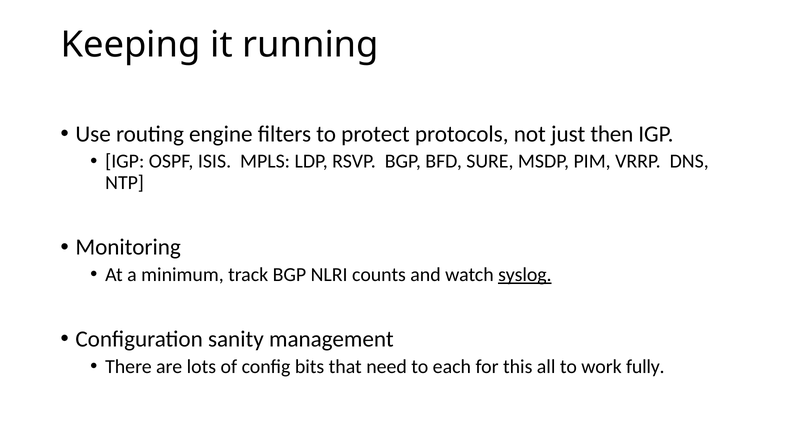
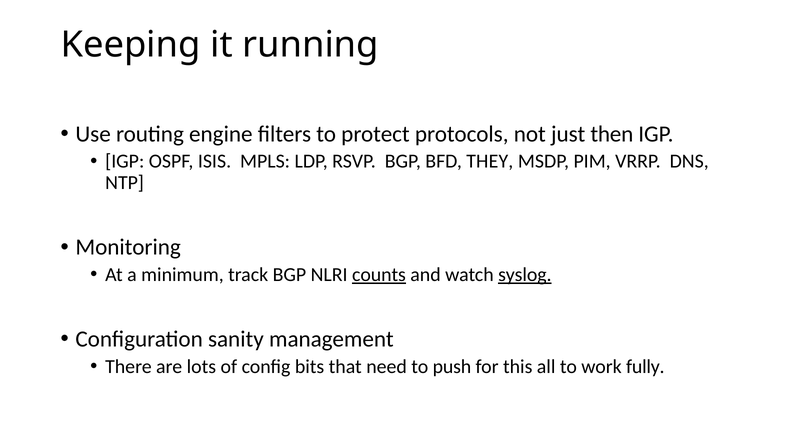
SURE: SURE -> THEY (490, 162)
counts underline: none -> present (379, 275)
each: each -> push (452, 367)
